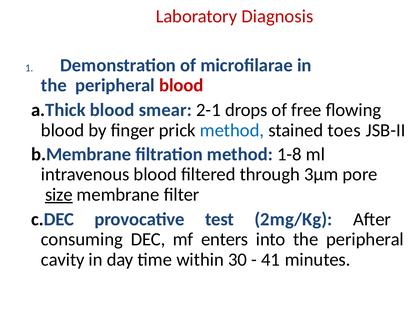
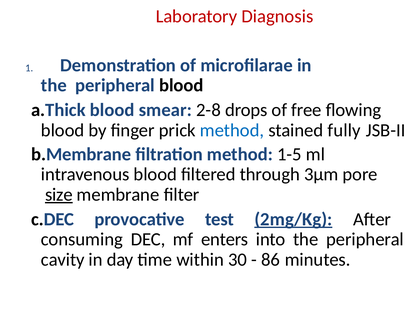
blood colour: red -> black (181, 85)
2-1: 2-1 -> 2-8 (208, 110)
toes: toes -> fully (344, 130)
1-8: 1-8 -> 1-5 (289, 154)
2mg/Kg underline: none -> present (293, 219)
41: 41 -> 86 (271, 260)
